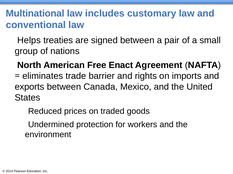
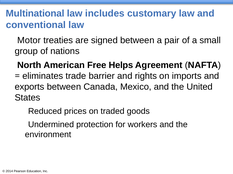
Helps: Helps -> Motor (29, 40)
Enact: Enact -> Helps (121, 65)
